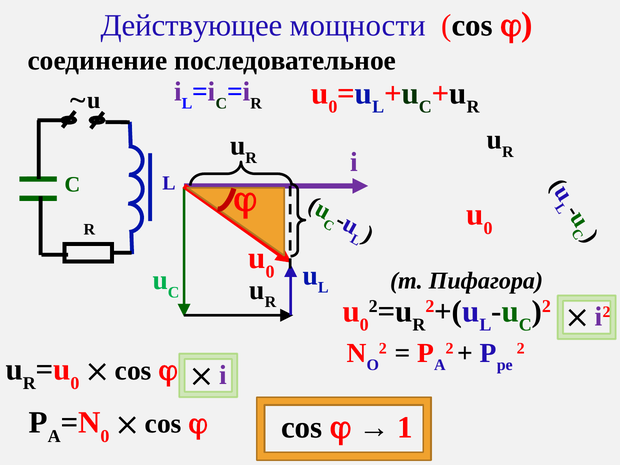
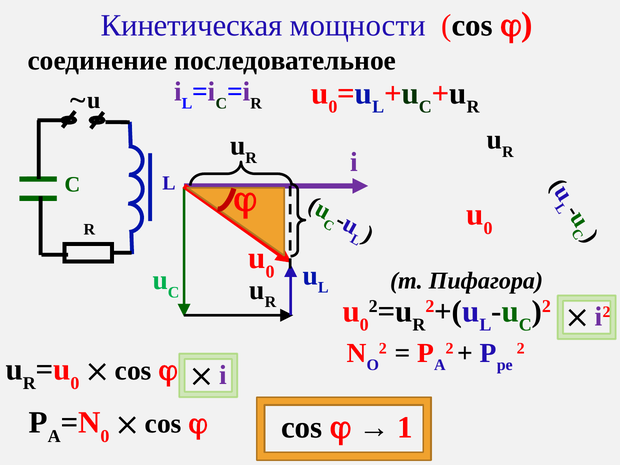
Действующее: Действующее -> Кинетическая (192, 25)
